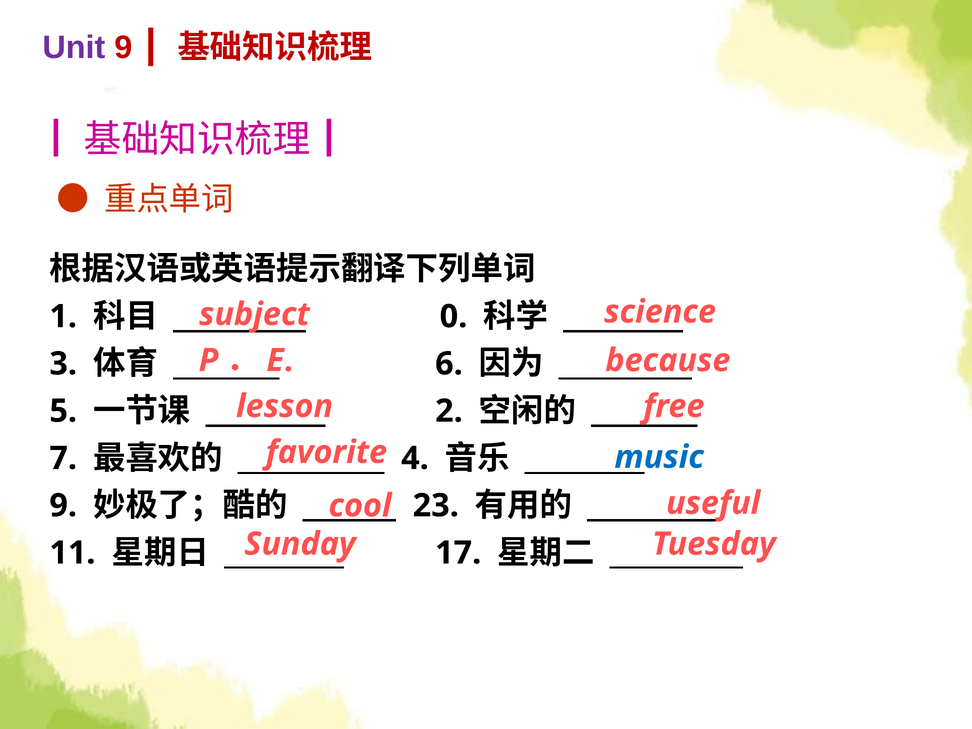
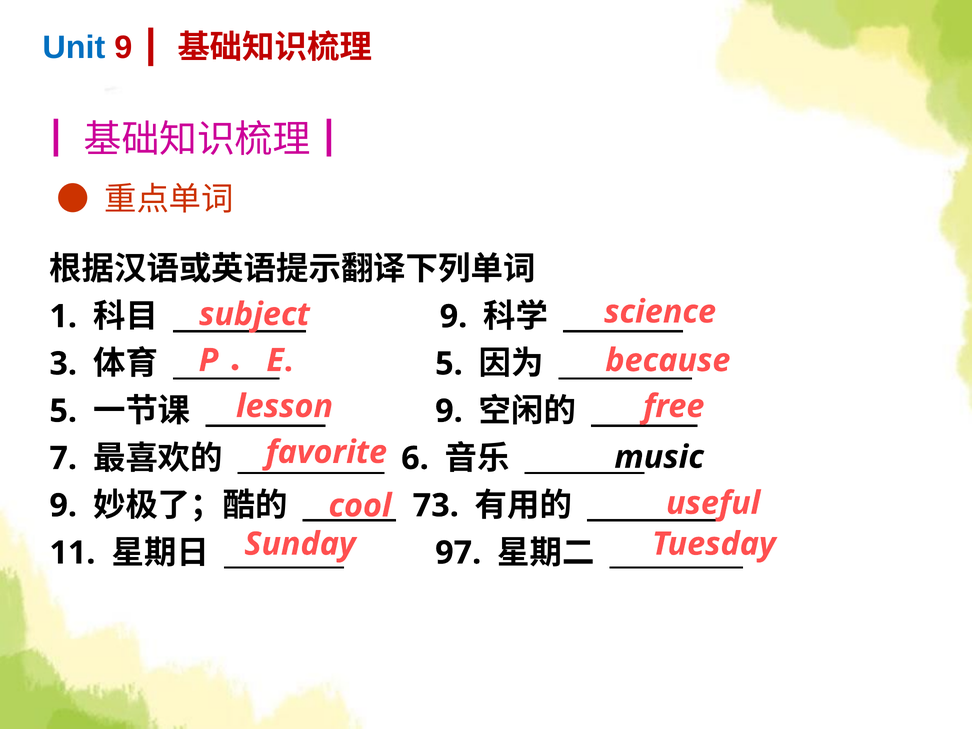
Unit colour: purple -> blue (74, 48)
0: 0 -> 9 (453, 317)
6: 6 -> 5 (449, 364)
2: 2 -> 9 (449, 411)
music colour: blue -> black (659, 457)
4: 4 -> 6 (415, 458)
23: 23 -> 73 (436, 506)
17: 17 -> 97 (458, 553)
